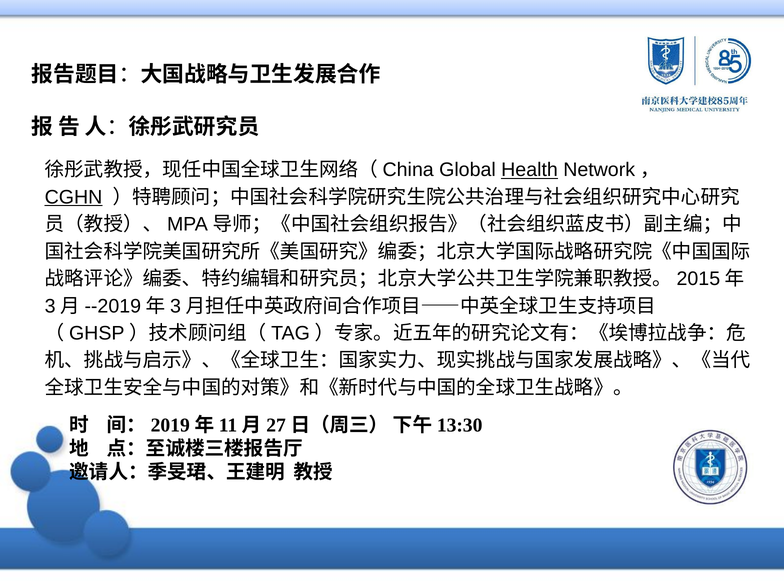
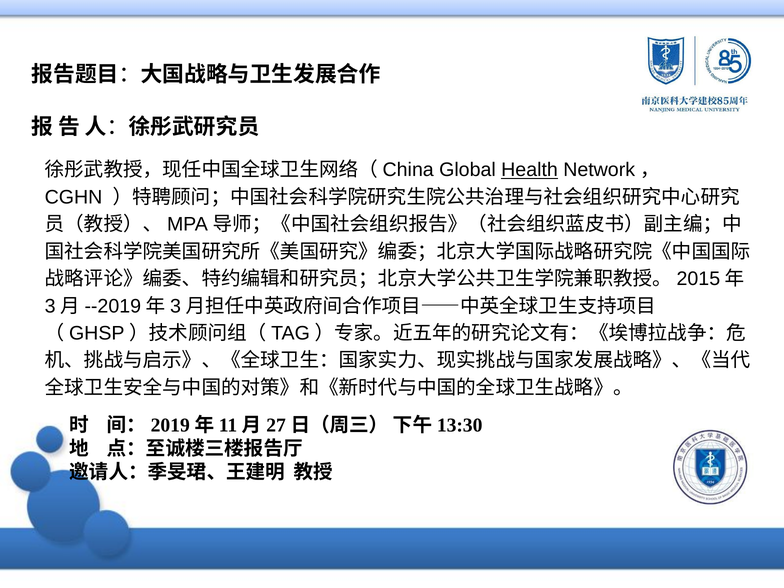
CGHN underline: present -> none (74, 197)
